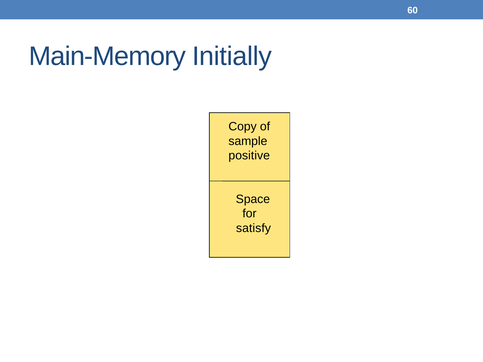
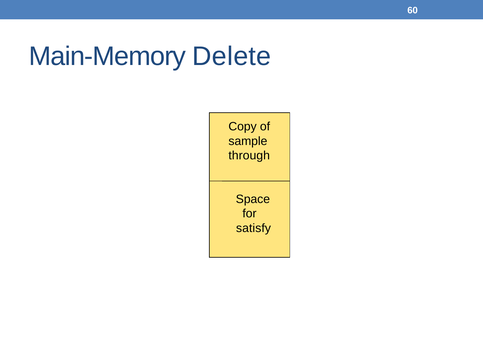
Initially: Initially -> Delete (232, 56)
positive: positive -> through (249, 156)
